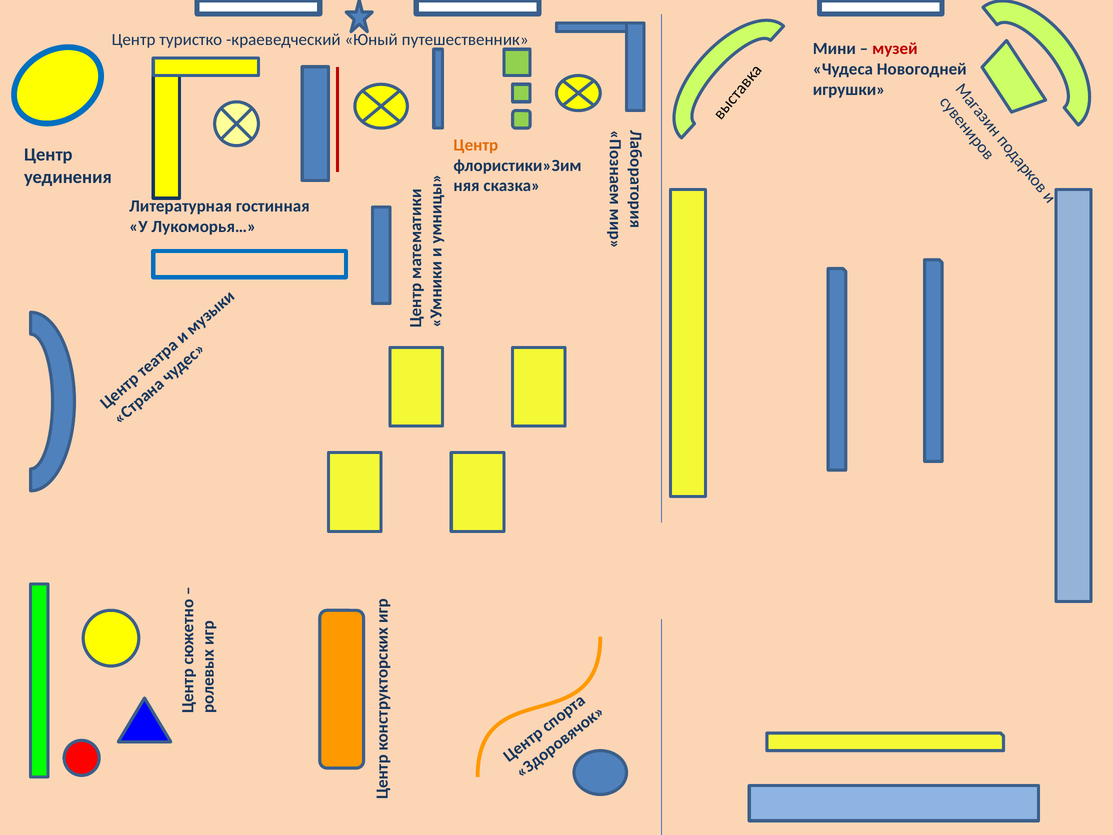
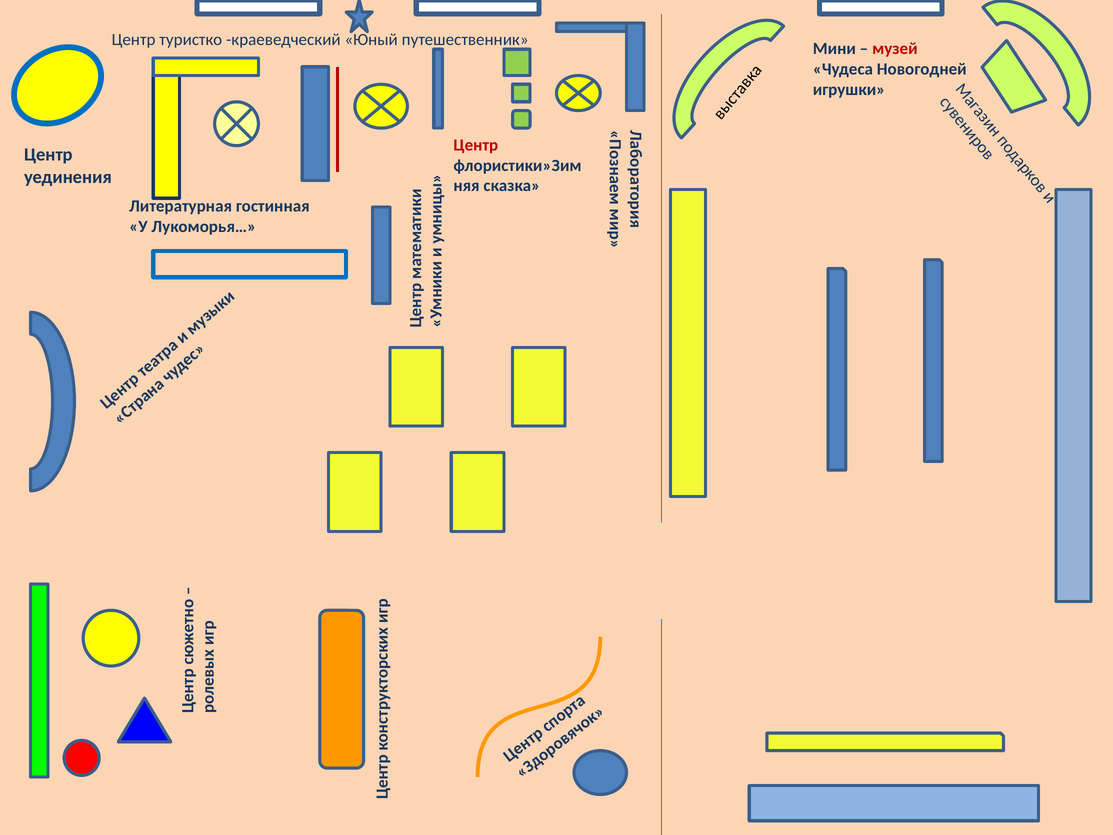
Центр colour: orange -> red (476, 145)
